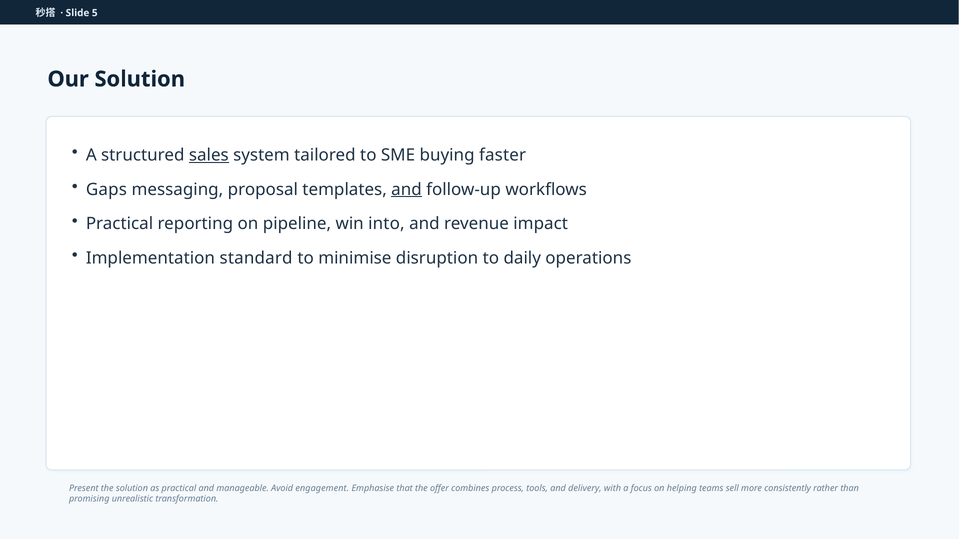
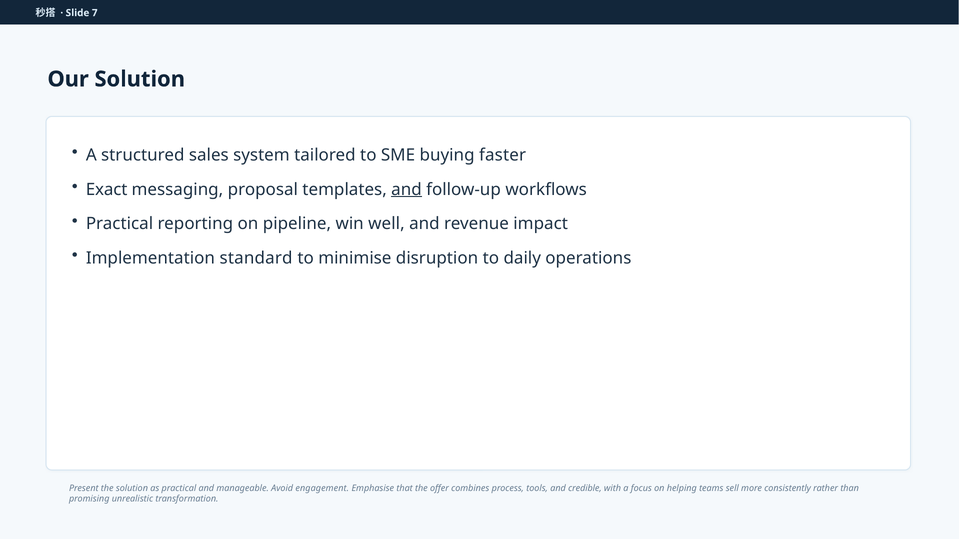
5: 5 -> 7 (95, 13)
sales underline: present -> none (209, 155)
Gaps: Gaps -> Exact (107, 190)
into: into -> well (386, 224)
delivery: delivery -> credible (585, 489)
